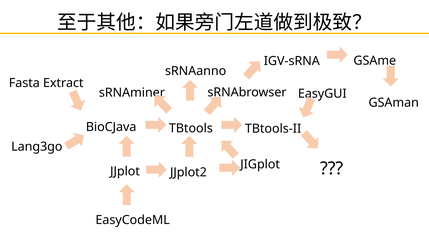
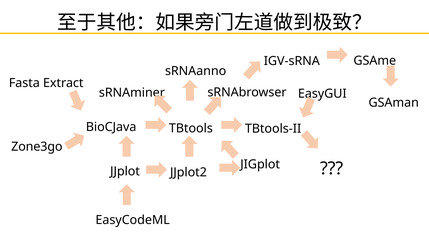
Lang3go: Lang3go -> Zone3go (37, 146)
